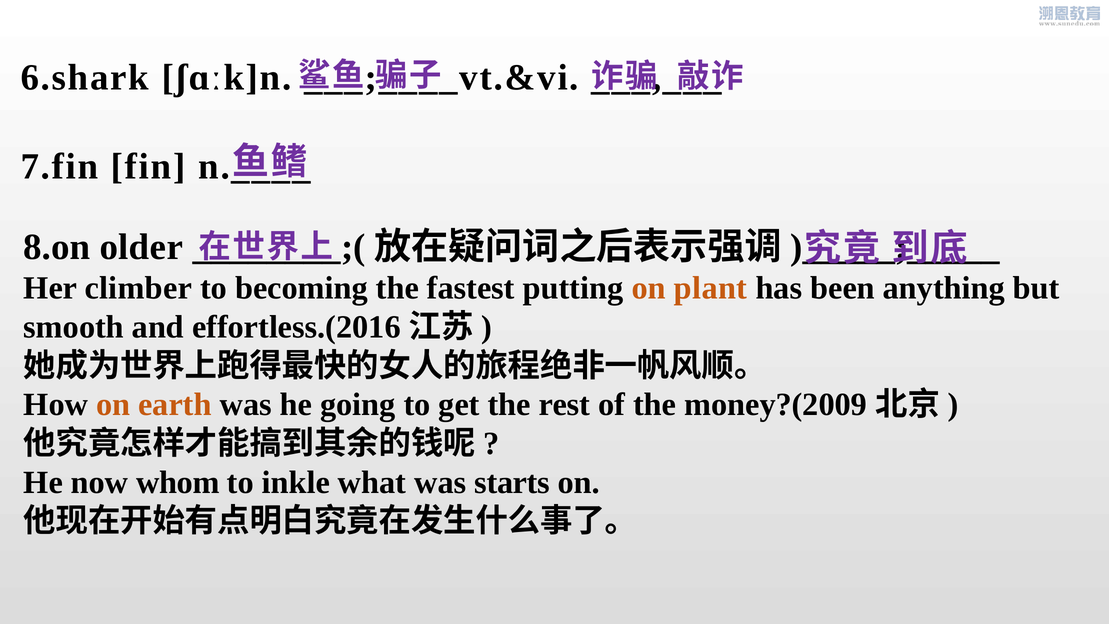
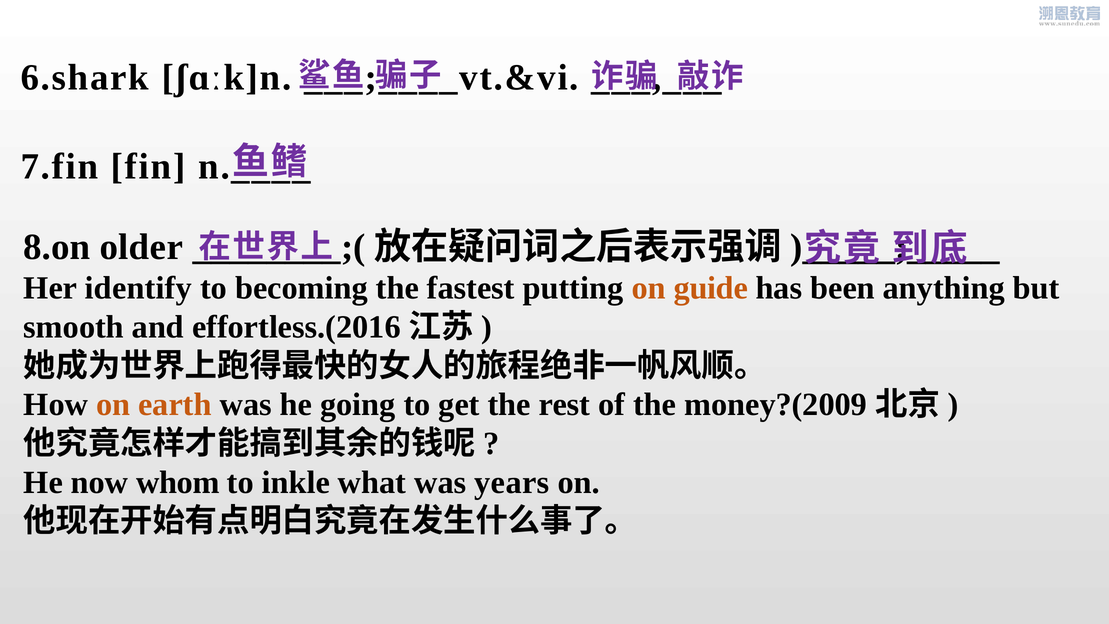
climber: climber -> identify (138, 288)
plant: plant -> guide (711, 288)
starts: starts -> years (512, 482)
